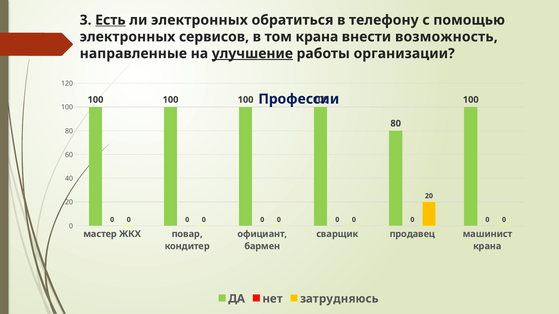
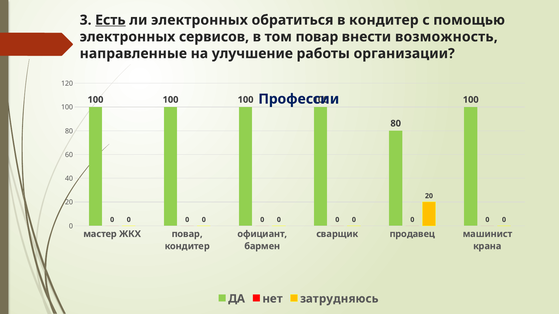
в телефону: телефону -> кондитер (384, 20)
том крана: крана -> повар (317, 37)
улучшение underline: present -> none (252, 54)
